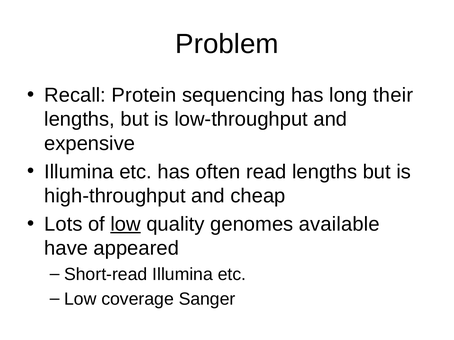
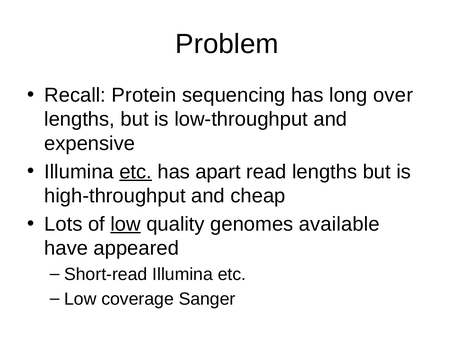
their: their -> over (393, 95)
etc underline: none -> present (136, 172)
often: often -> apart (218, 172)
